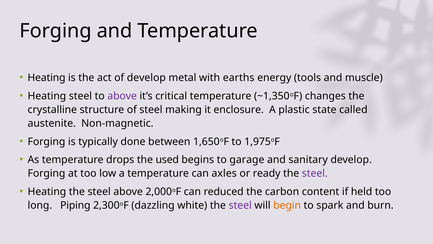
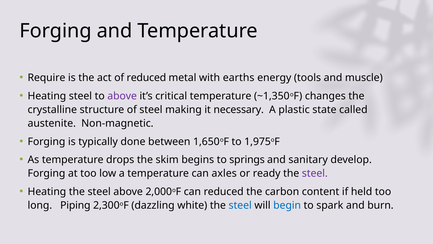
Heating: Heating -> Require (47, 78)
of develop: develop -> reduced (146, 78)
enclosure: enclosure -> necessary (239, 109)
used: used -> skim (167, 160)
garage: garage -> springs (247, 160)
steel colour: purple -> blue (240, 205)
begin colour: orange -> blue (287, 205)
